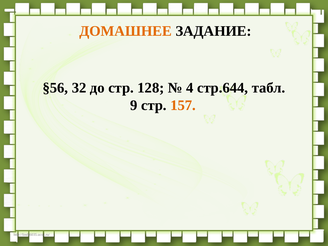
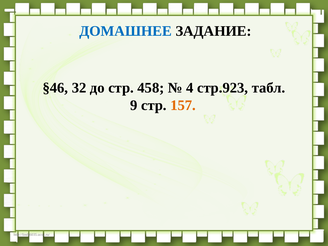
ДОМАШНЕЕ colour: orange -> blue (126, 31)
§56: §56 -> §46 (55, 88)
128: 128 -> 458 (151, 88)
стр.644: стр.644 -> стр.923 (223, 88)
